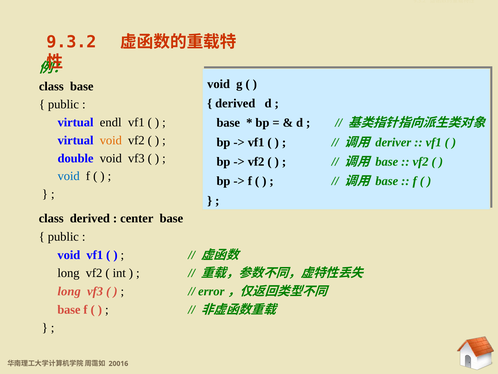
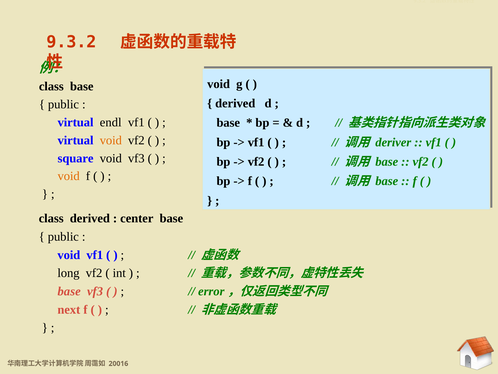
double: double -> square (76, 158)
void colour: blue -> orange (69, 176)
long: long -> base (69, 291)
base: base -> next (69, 309)
